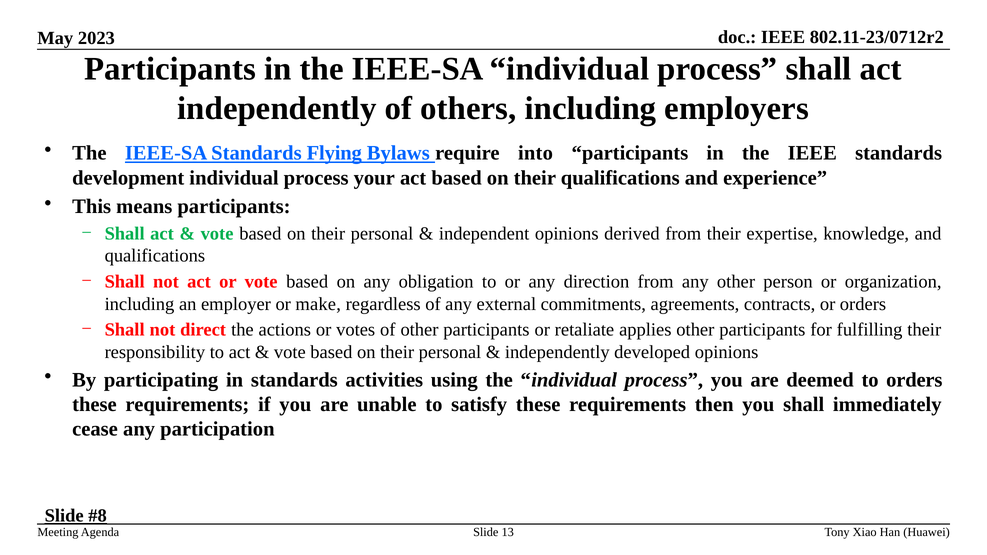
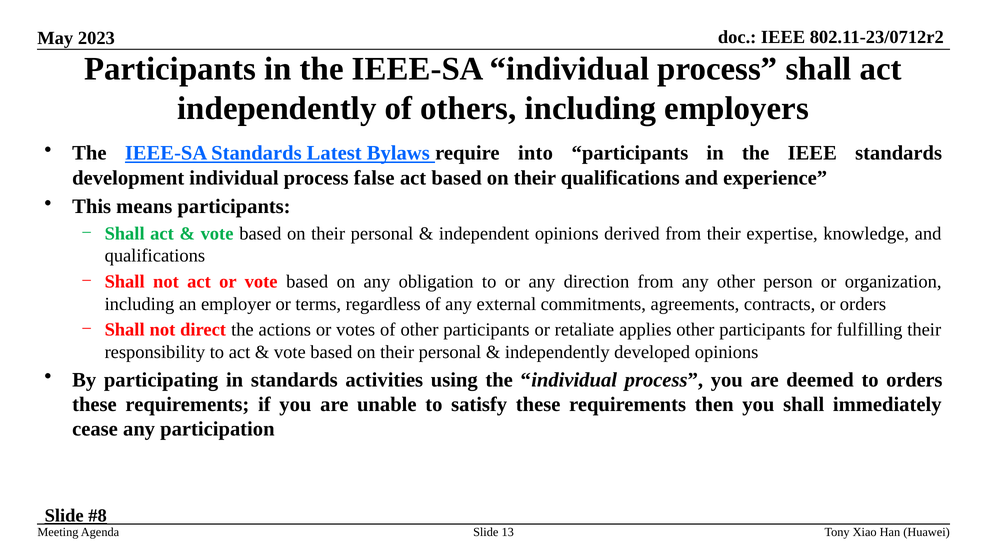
Flying: Flying -> Latest (334, 153)
your: your -> false (374, 178)
make: make -> terms (318, 304)
